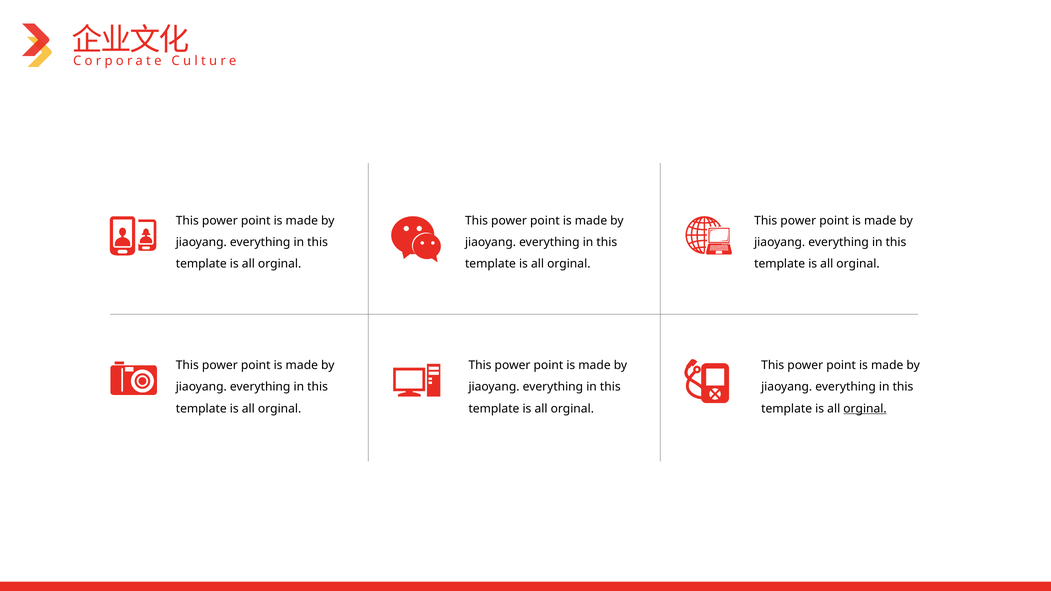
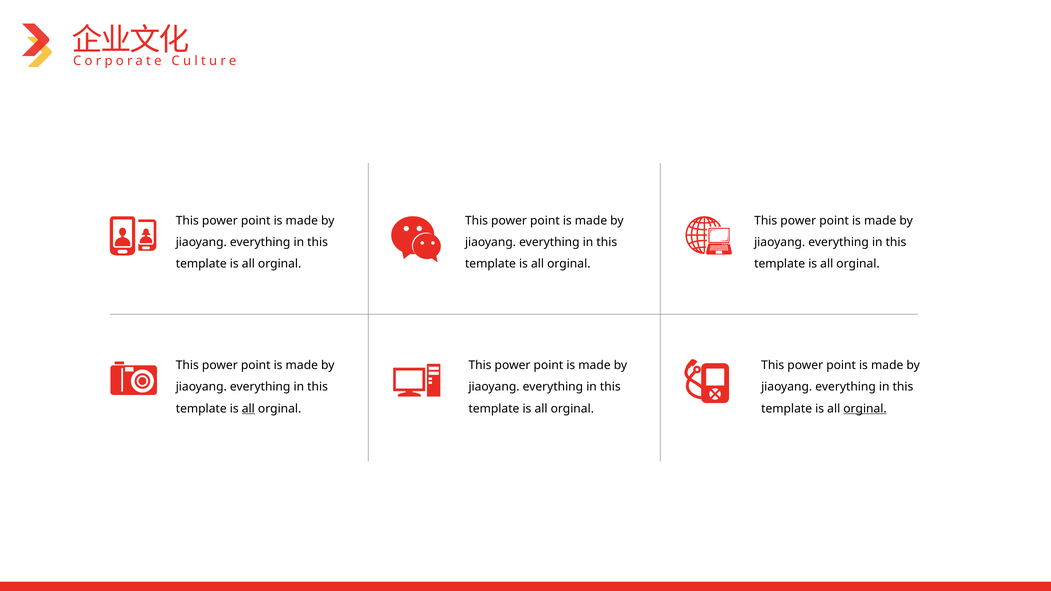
all underline: none -> present (248, 409)
